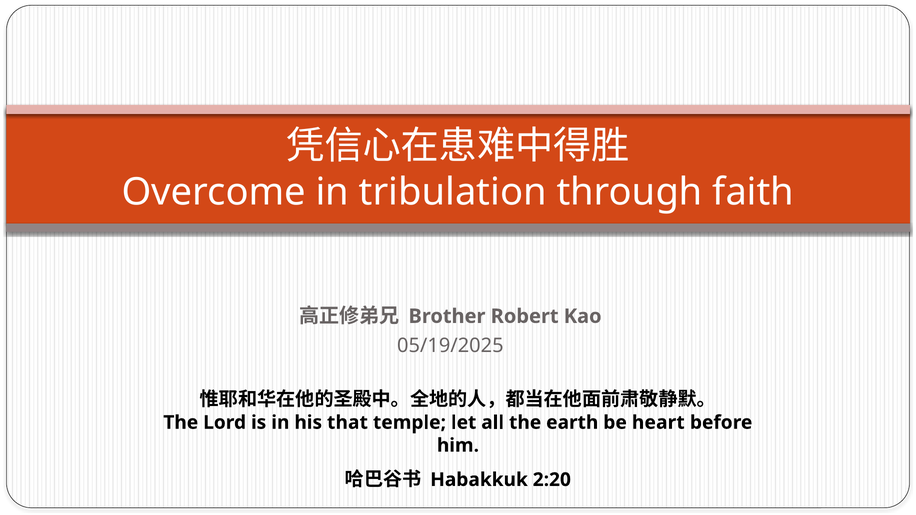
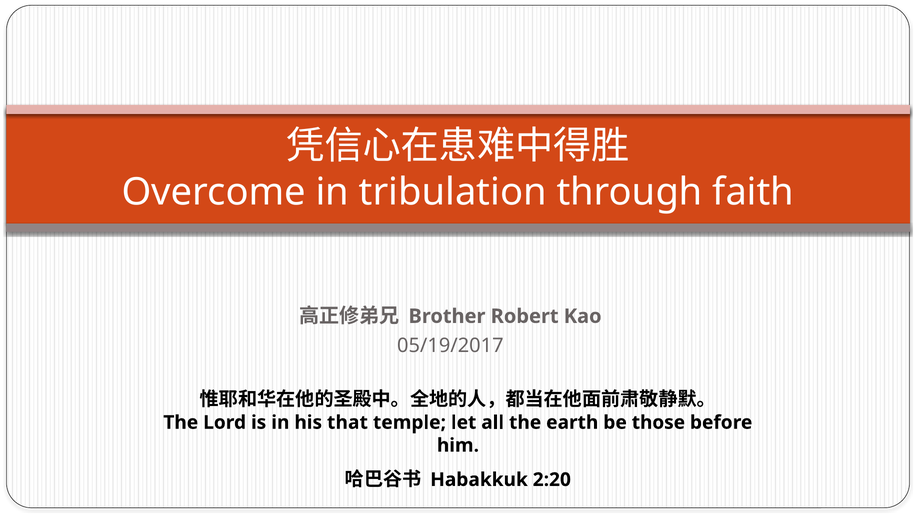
05/19/2025: 05/19/2025 -> 05/19/2017 (450, 346)
heart: heart -> those (658, 423)
